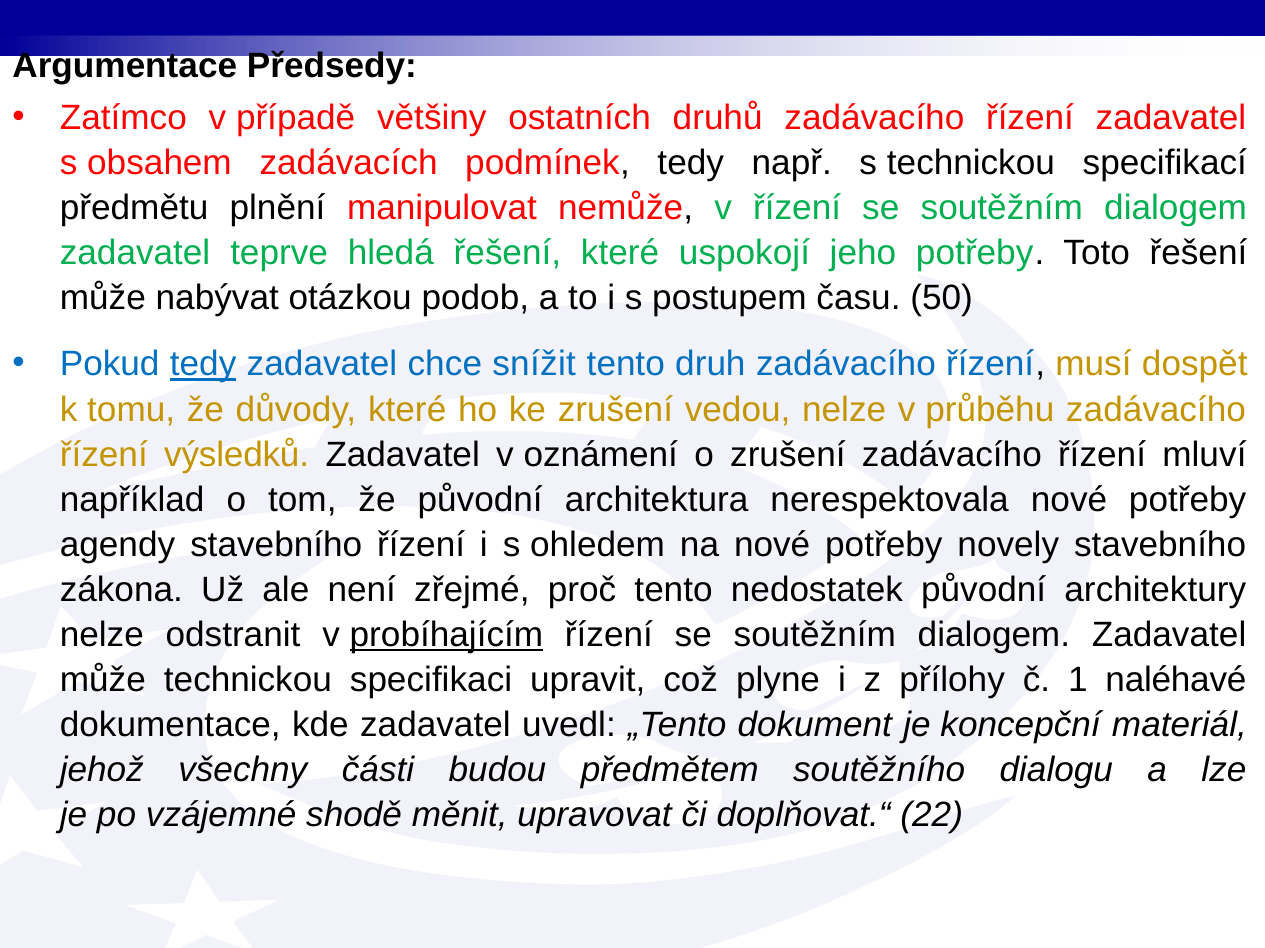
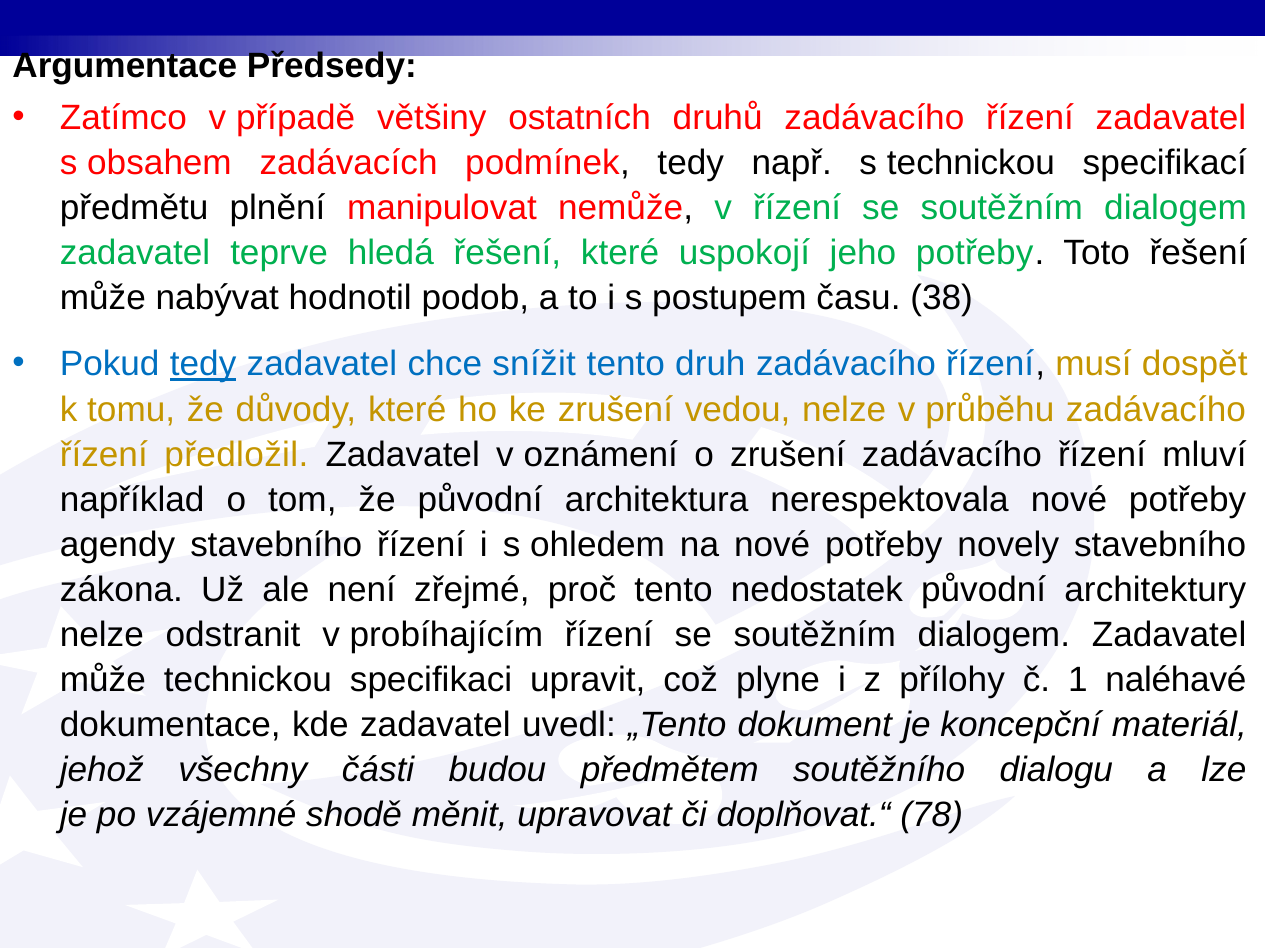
otázkou: otázkou -> hodnotil (350, 298)
50: 50 -> 38 (942, 298)
výsledků: výsledků -> předložil (236, 455)
probíhajícím underline: present -> none (446, 635)
22: 22 -> 78 (932, 816)
